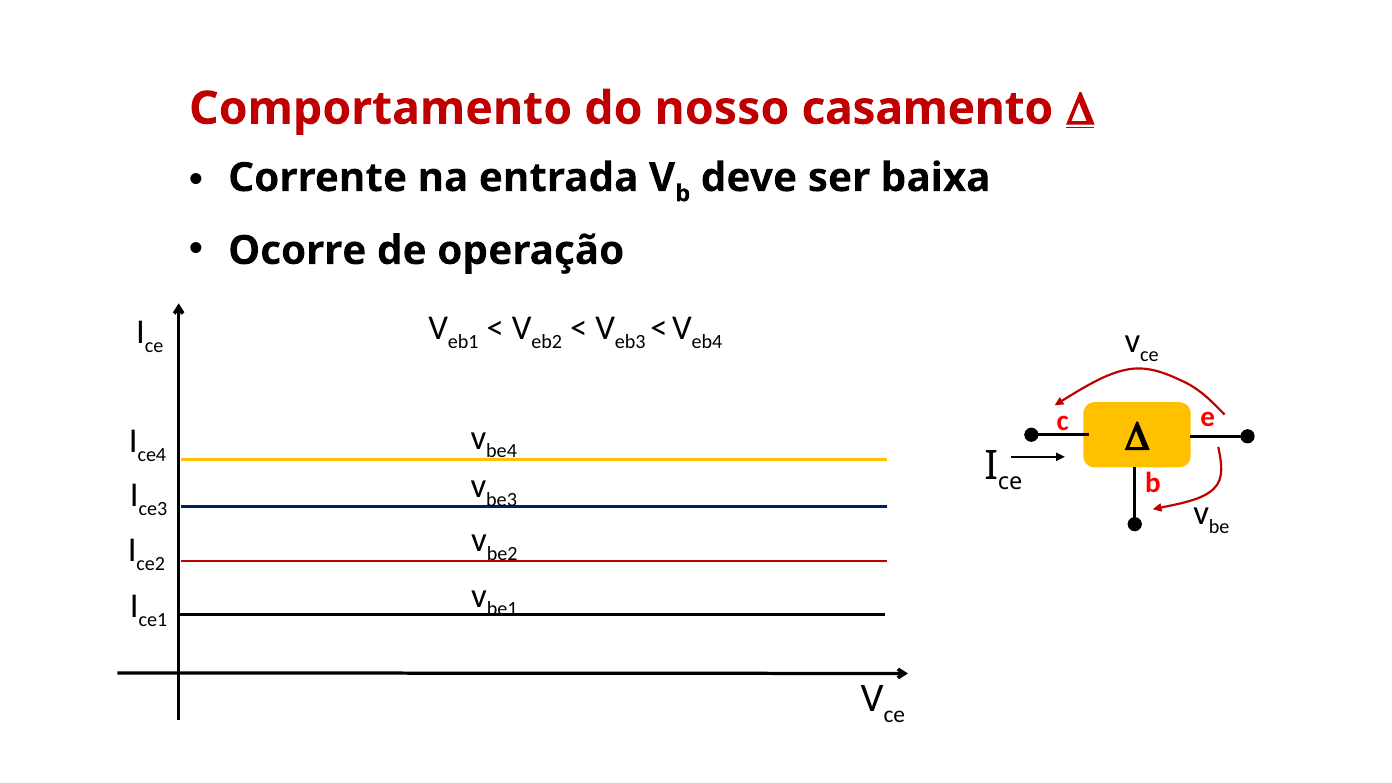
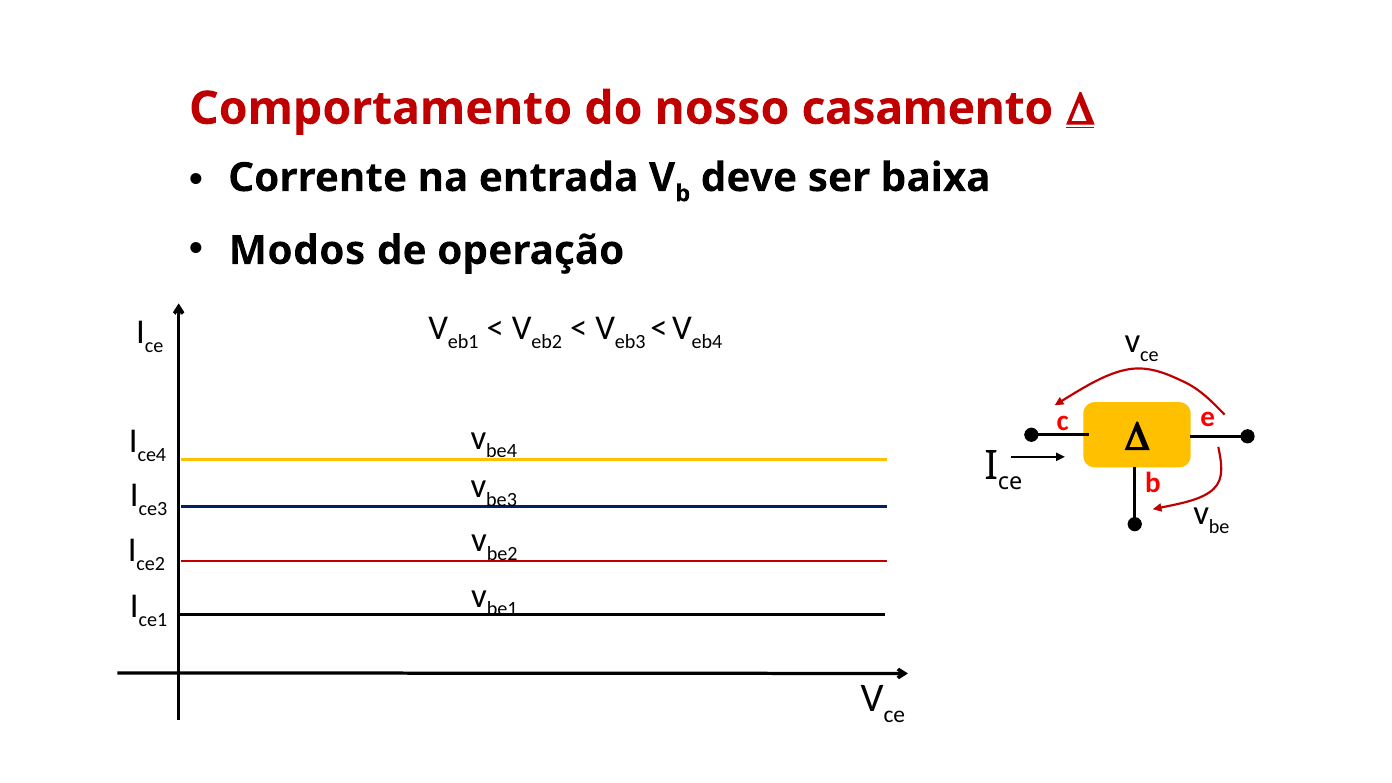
Ocorre: Ocorre -> Modos (297, 251)
